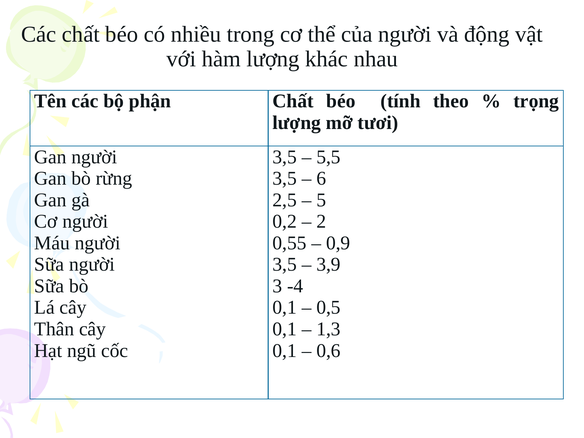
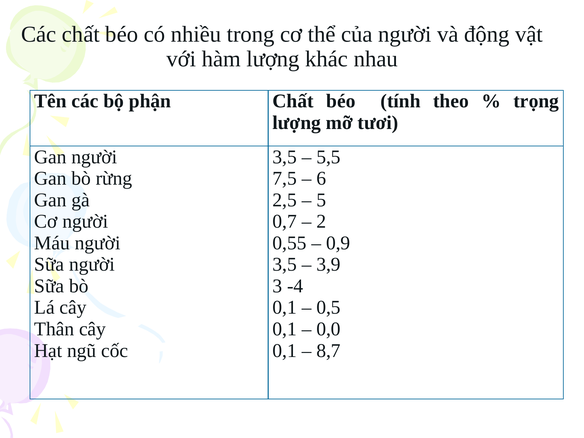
3,5: 3,5 -> 7,5 (285, 178)
0,2: 0,2 -> 0,7 (285, 221)
1,3: 1,3 -> 0,0 (329, 329)
0,6: 0,6 -> 8,7 (329, 351)
